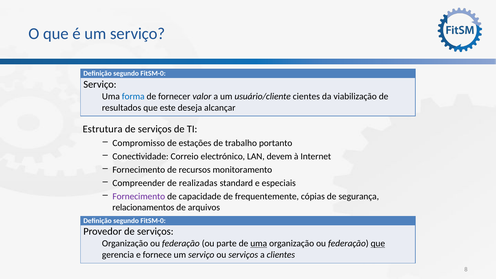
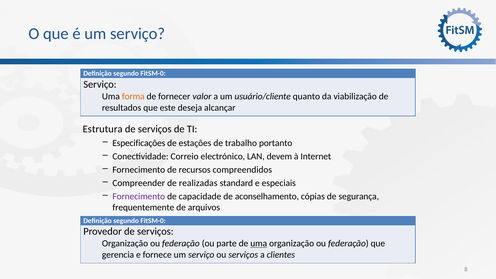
forma colour: blue -> orange (133, 96)
cientes: cientes -> quanto (306, 96)
Compromisso: Compromisso -> Especificações (139, 143)
monitoramento: monitoramento -> compreendidos (242, 170)
frequentemente: frequentemente -> aconselhamento (267, 196)
relacionamentos: relacionamentos -> frequentemente (143, 207)
que underline: present -> none (378, 244)
